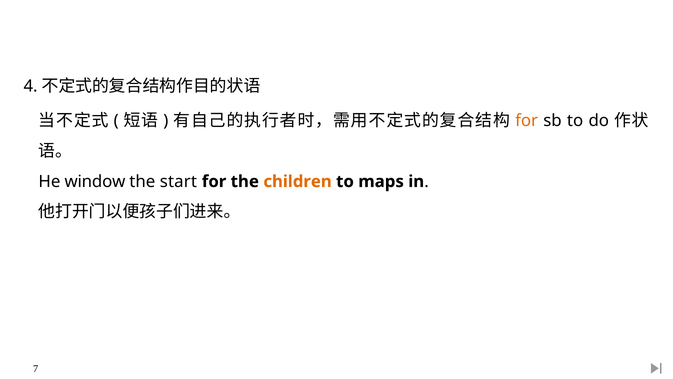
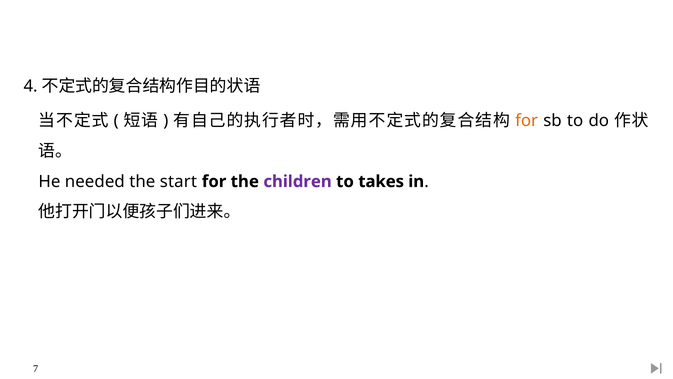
window: window -> needed (95, 181)
children colour: orange -> purple (298, 181)
maps: maps -> takes (381, 181)
